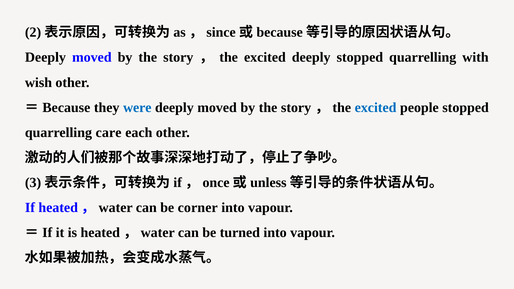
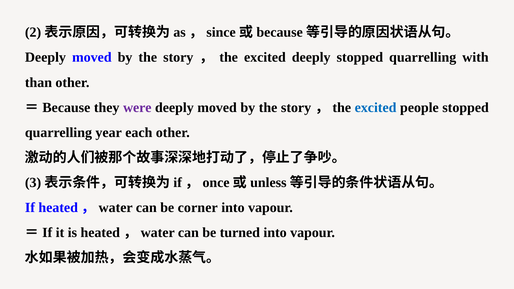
wish: wish -> than (38, 82)
were colour: blue -> purple (137, 108)
care: care -> year (109, 133)
